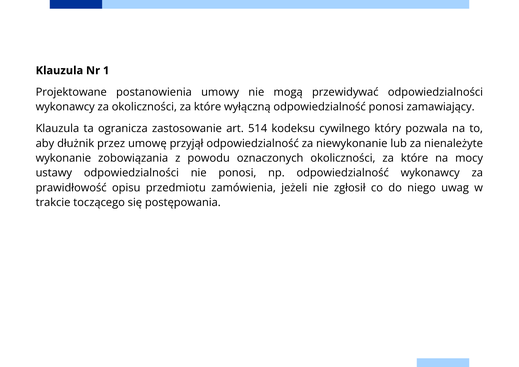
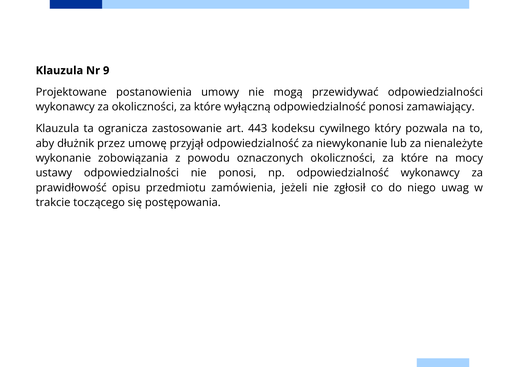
1: 1 -> 9 (106, 71)
514: 514 -> 443 (258, 129)
